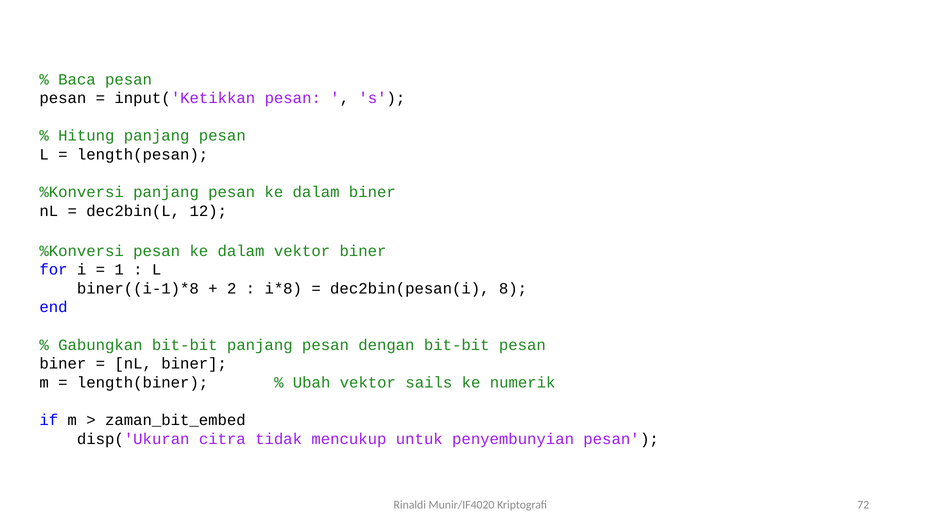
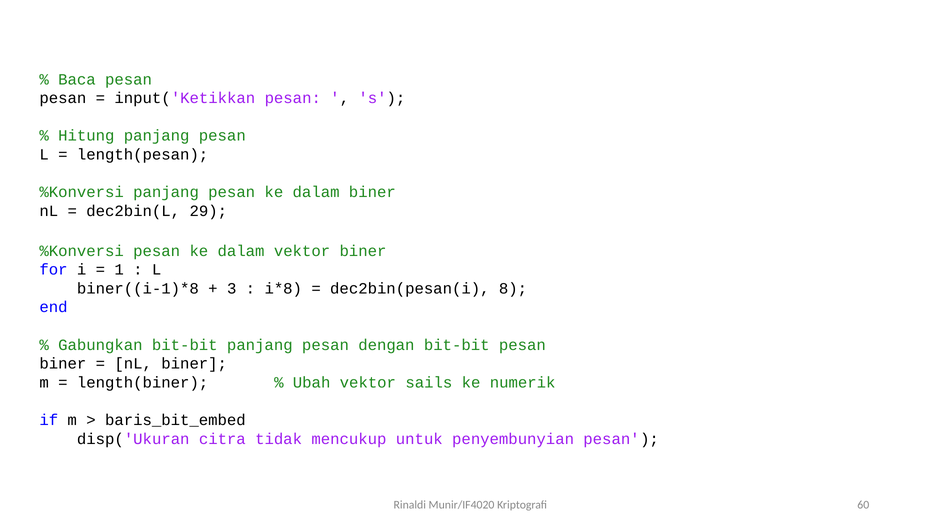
12: 12 -> 29 (208, 211)
2: 2 -> 3 (232, 289)
zaman_bit_embed: zaman_bit_embed -> baris_bit_embed (175, 420)
72: 72 -> 60 (863, 505)
